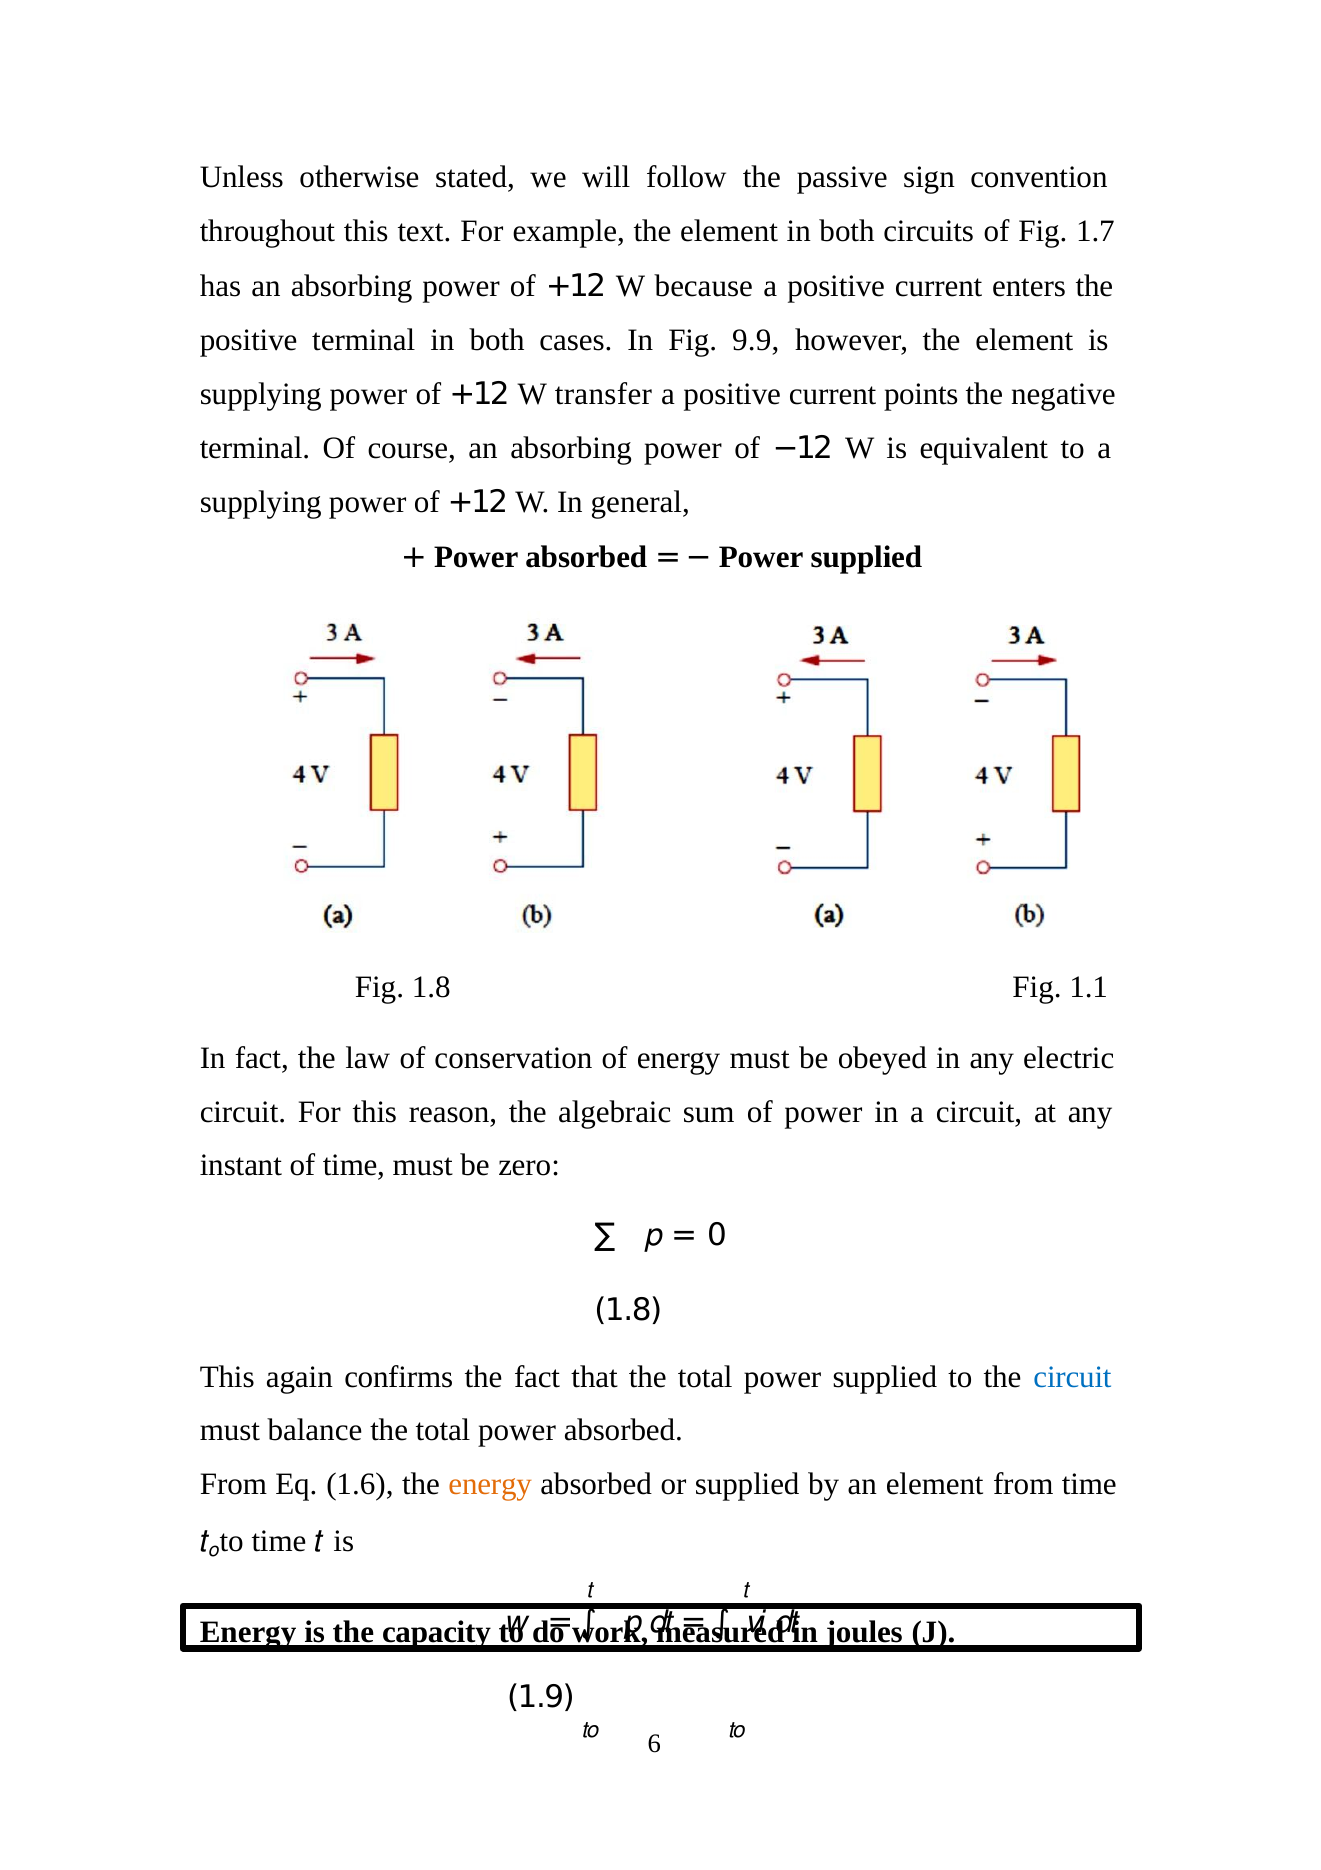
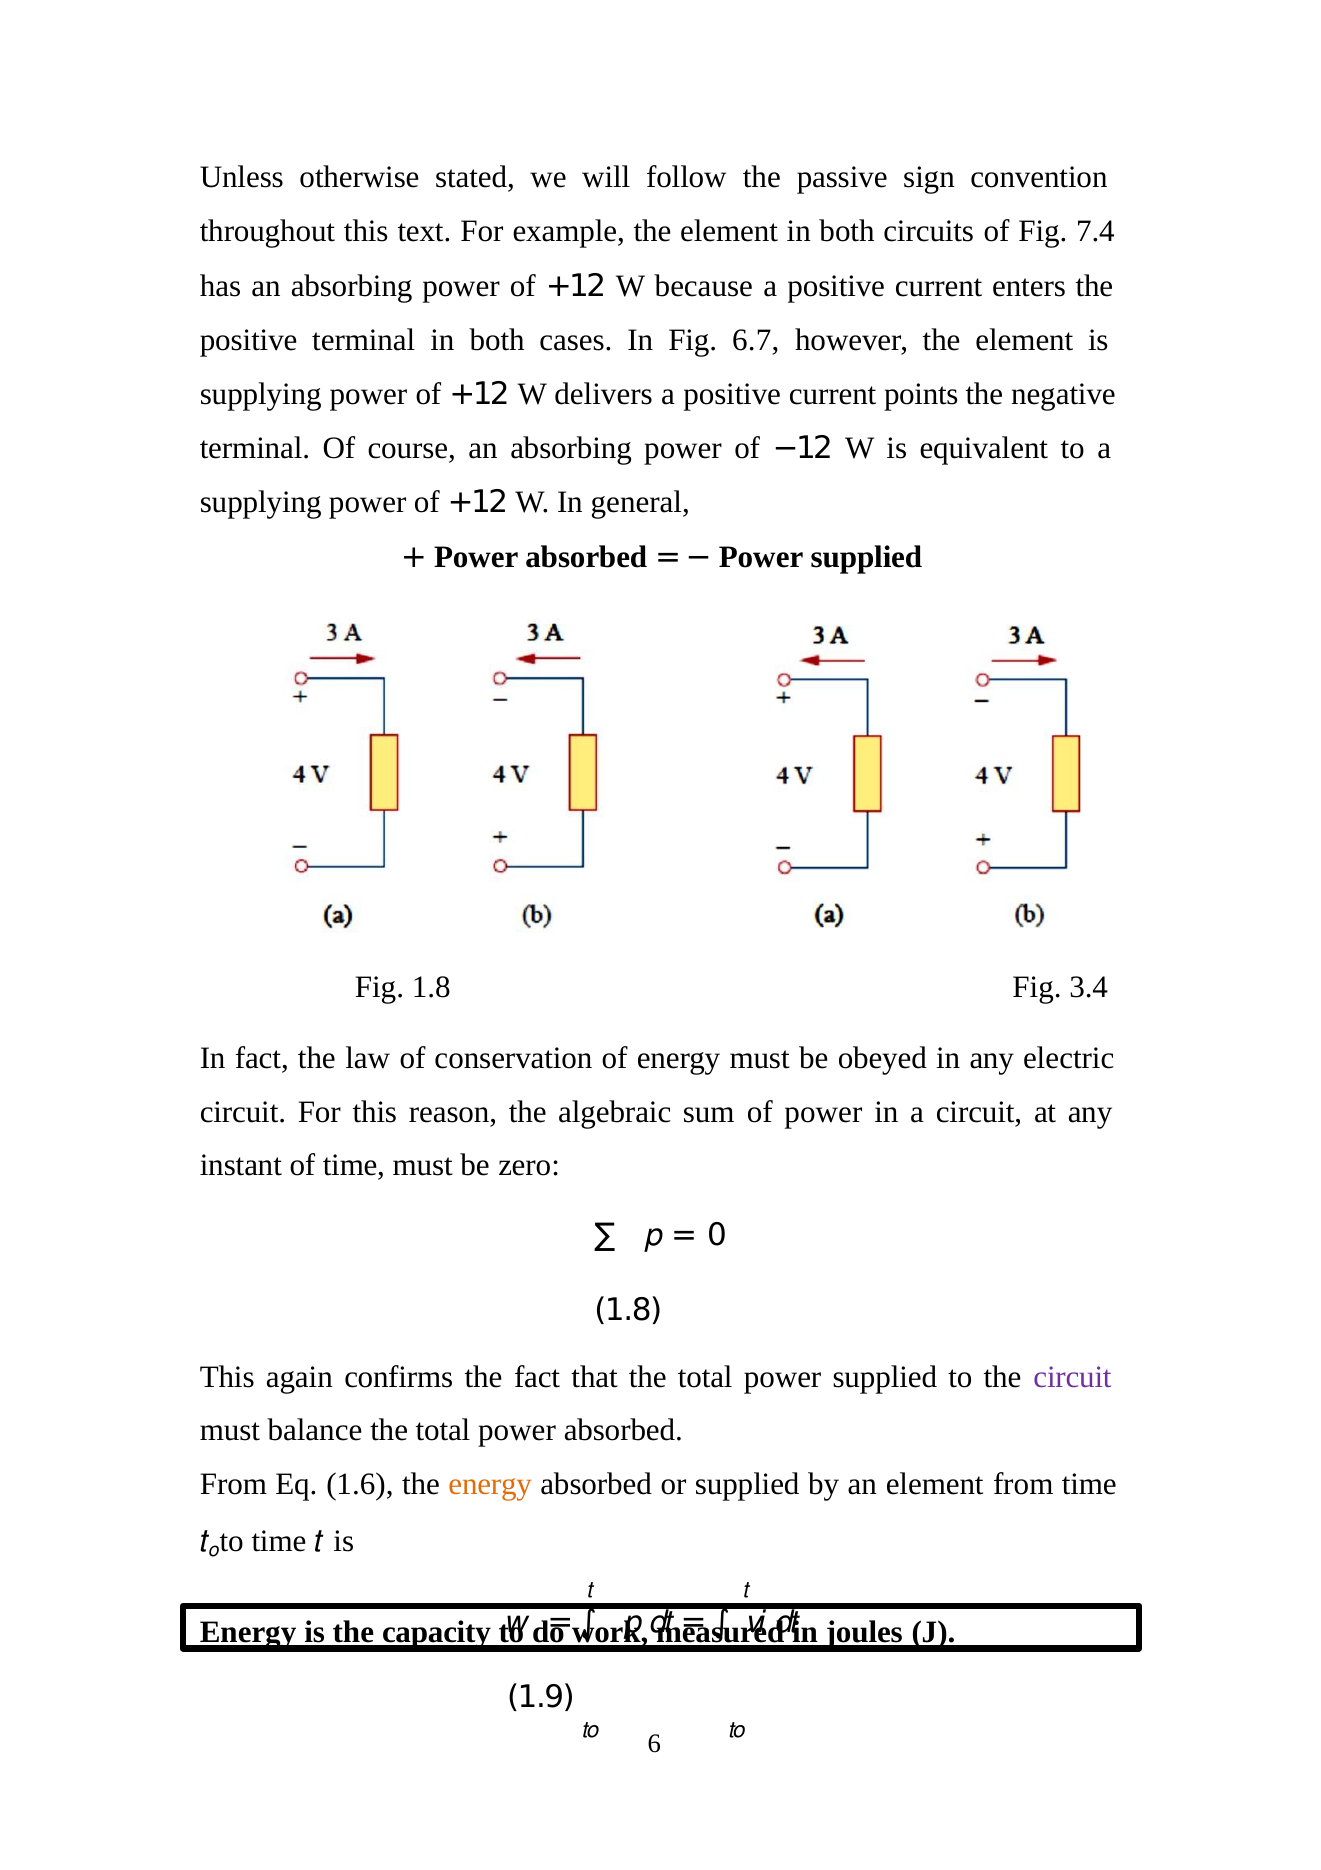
1.7: 1.7 -> 7.4 (1095, 232)
9.9: 9.9 -> 6.7 (756, 340)
transfer: transfer -> delivers (604, 394)
1.1: 1.1 -> 3.4 (1089, 987)
circuit colour: blue -> purple (1073, 1376)
